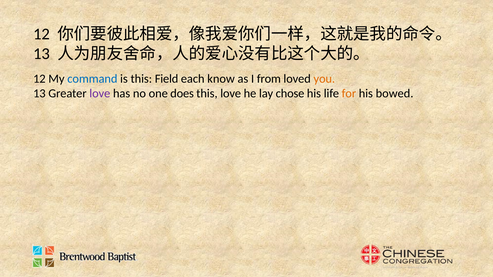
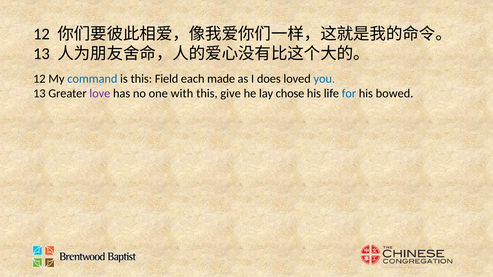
know: know -> made (221, 79)
from: from -> does (269, 79)
you colour: orange -> blue (324, 79)
does: does -> with (182, 94)
this love: love -> give (231, 94)
for colour: orange -> blue (349, 94)
